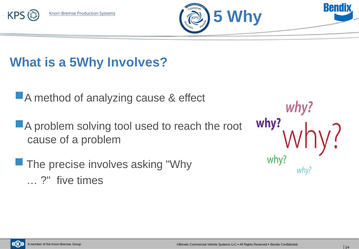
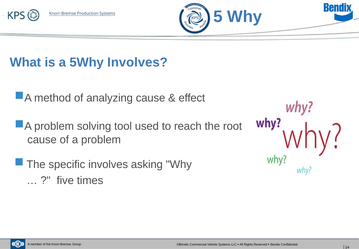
precise: precise -> specific (67, 164)
